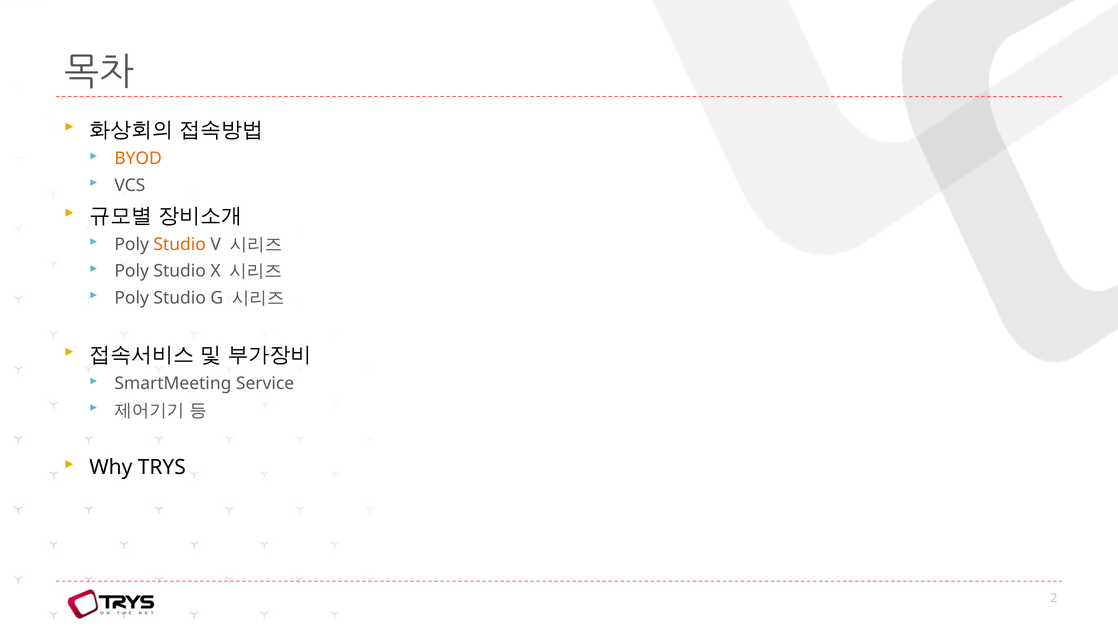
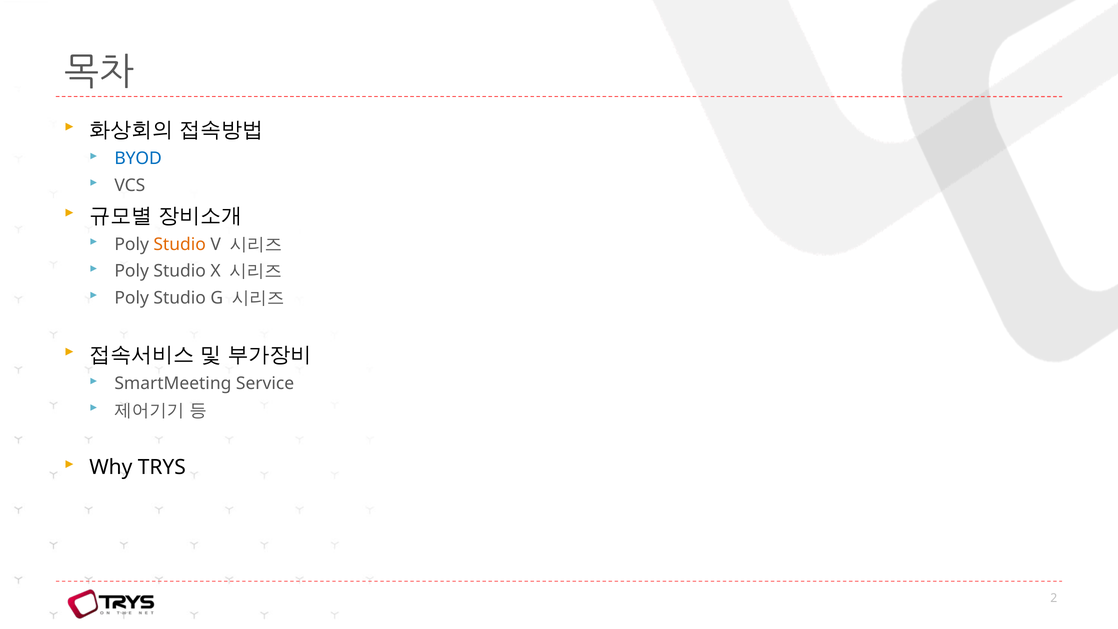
BYOD colour: orange -> blue (138, 159)
